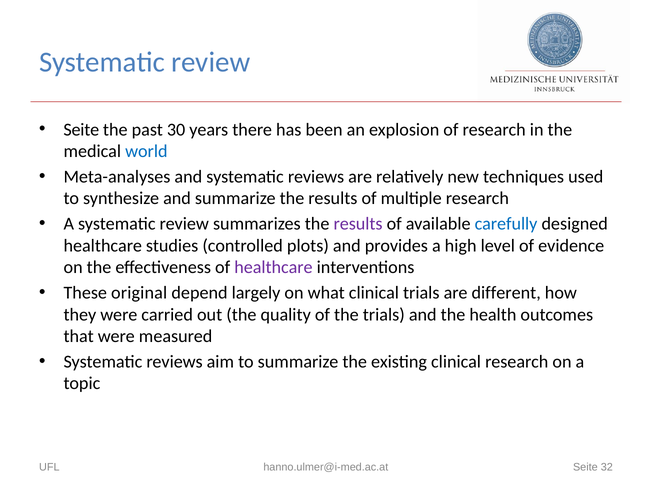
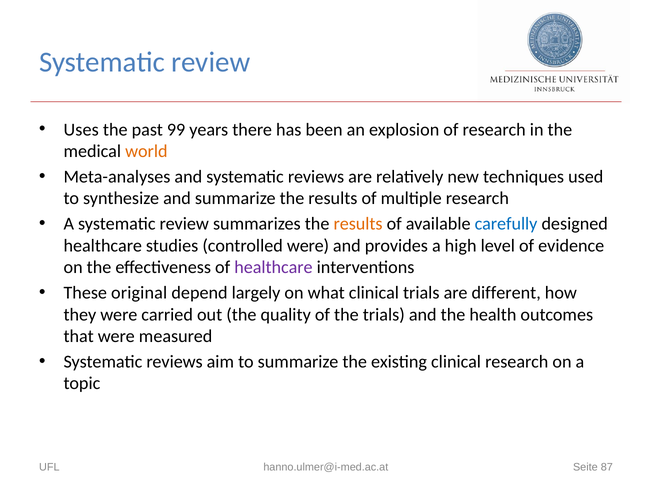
Seite: Seite -> Uses (81, 130)
30: 30 -> 99 (176, 130)
world colour: blue -> orange (146, 151)
results colour: purple -> orange (358, 224)
controlled plots: plots -> were (308, 246)
32: 32 -> 87 (607, 467)
